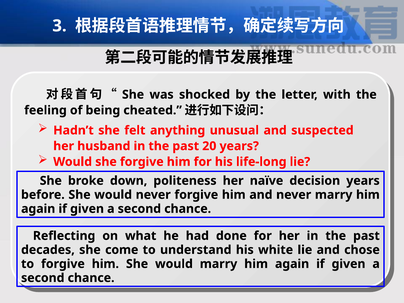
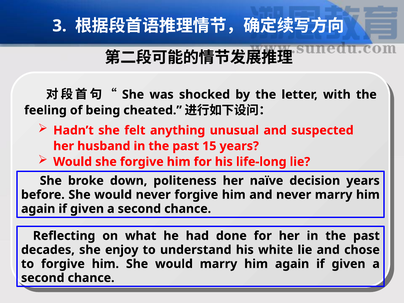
20: 20 -> 15 (209, 146)
come: come -> enjoy (122, 250)
